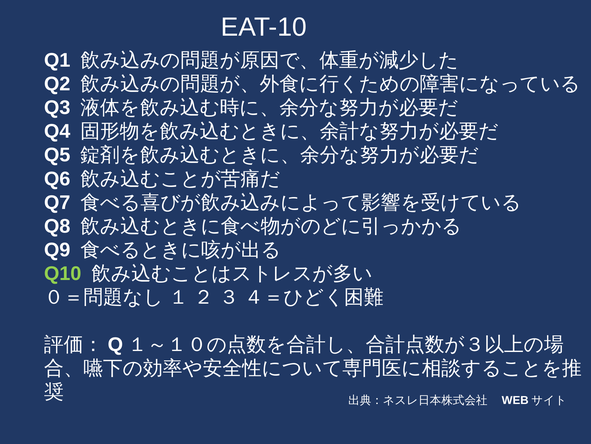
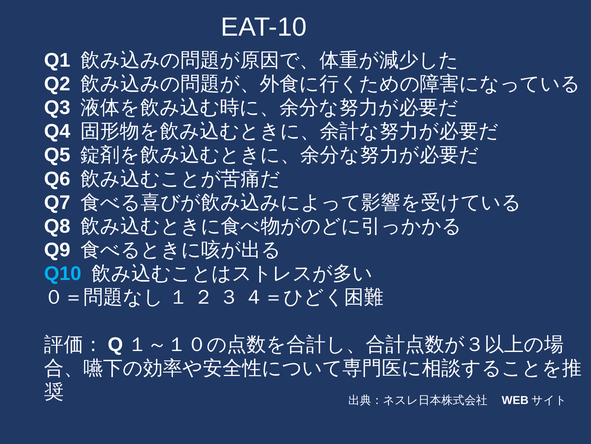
Q10 colour: light green -> light blue (63, 273)
